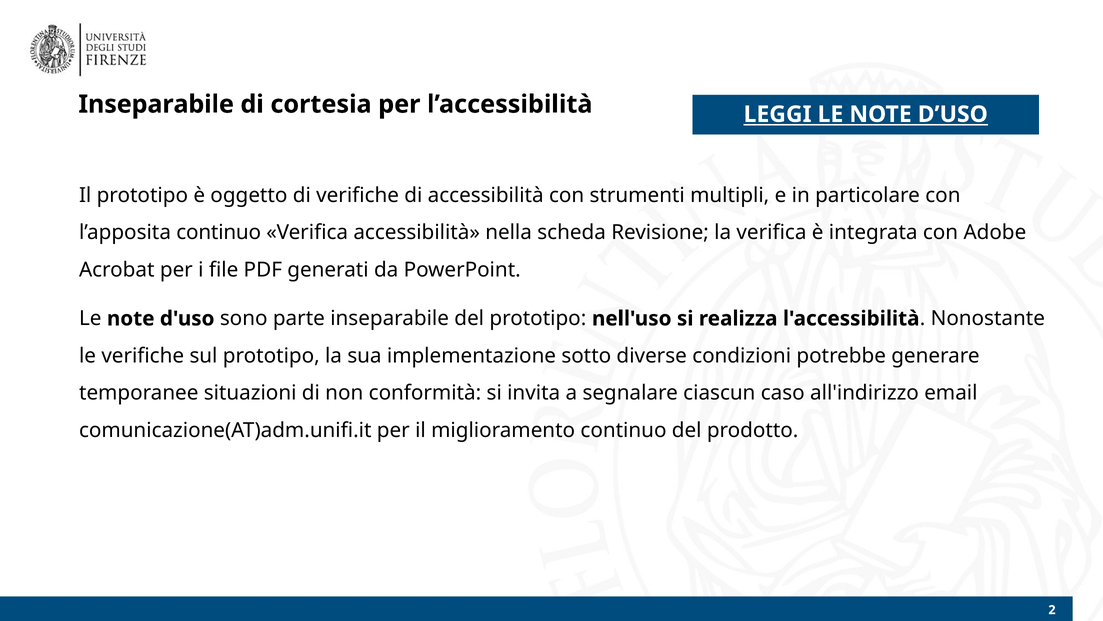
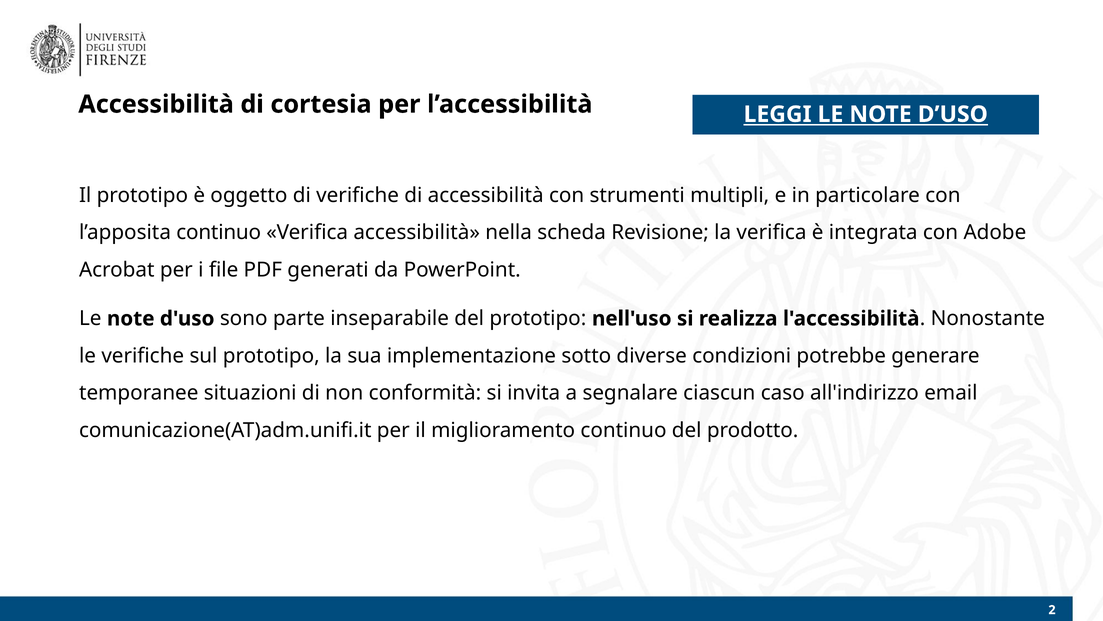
Inseparabile: Inseparabile -> Accessibilità (156, 104)
